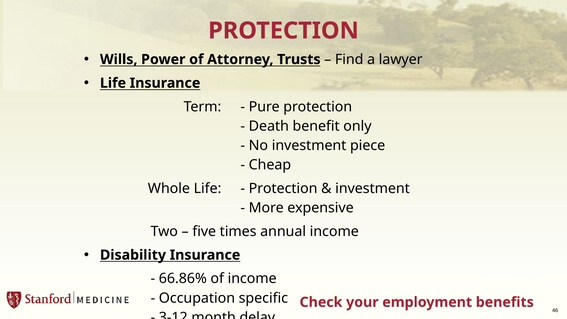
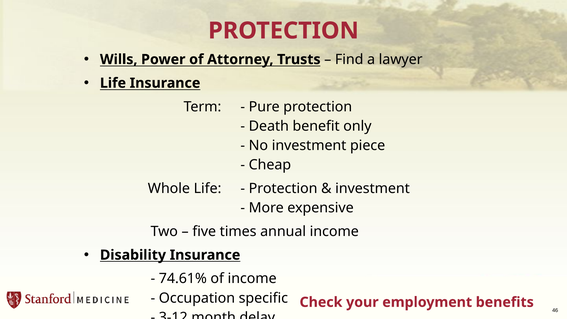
66.86%: 66.86% -> 74.61% (183, 279)
